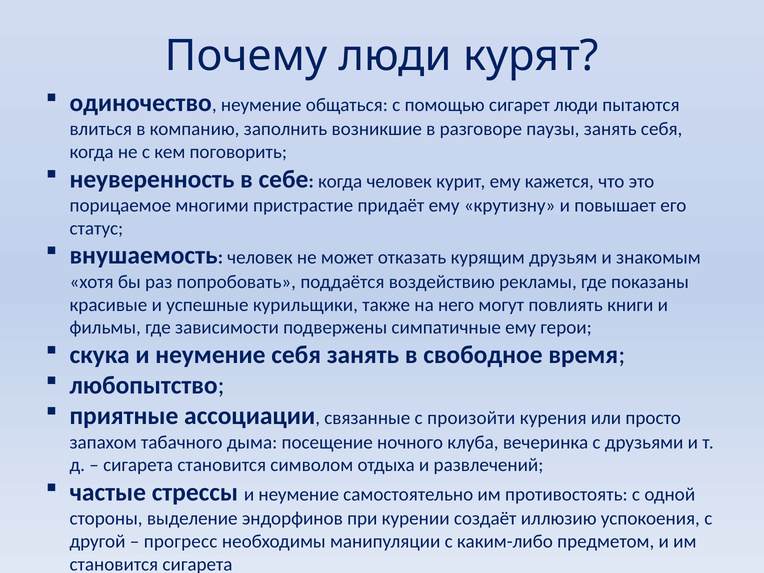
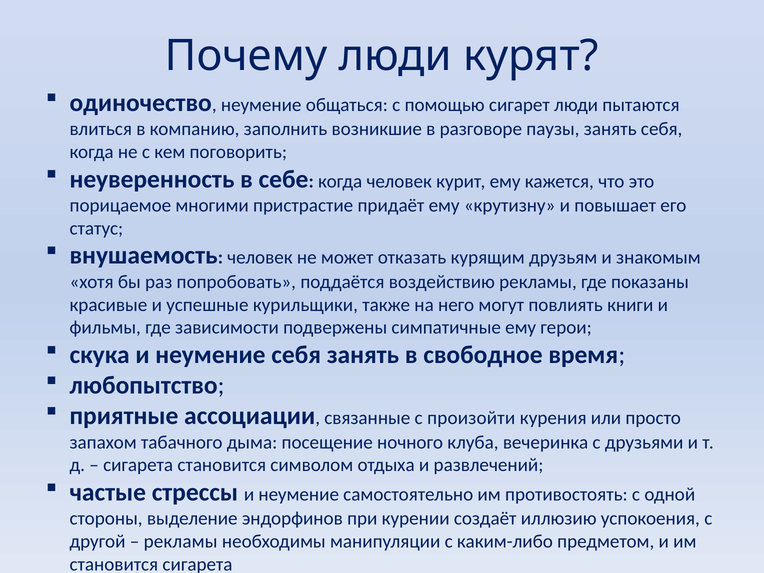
прогресс: прогресс -> рекламы (181, 542)
